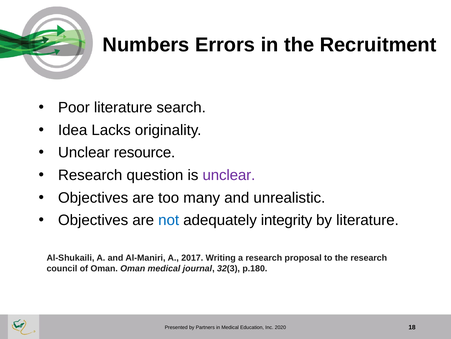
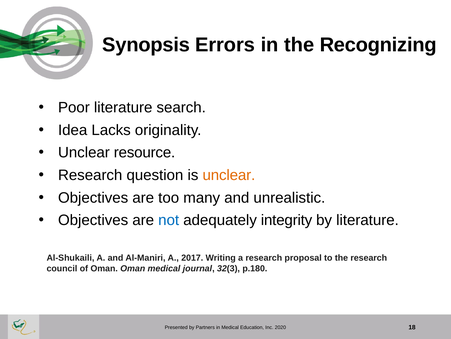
Numbers: Numbers -> Synopsis (146, 45)
Recruitment: Recruitment -> Recognizing (378, 45)
unclear colour: purple -> orange (229, 175)
